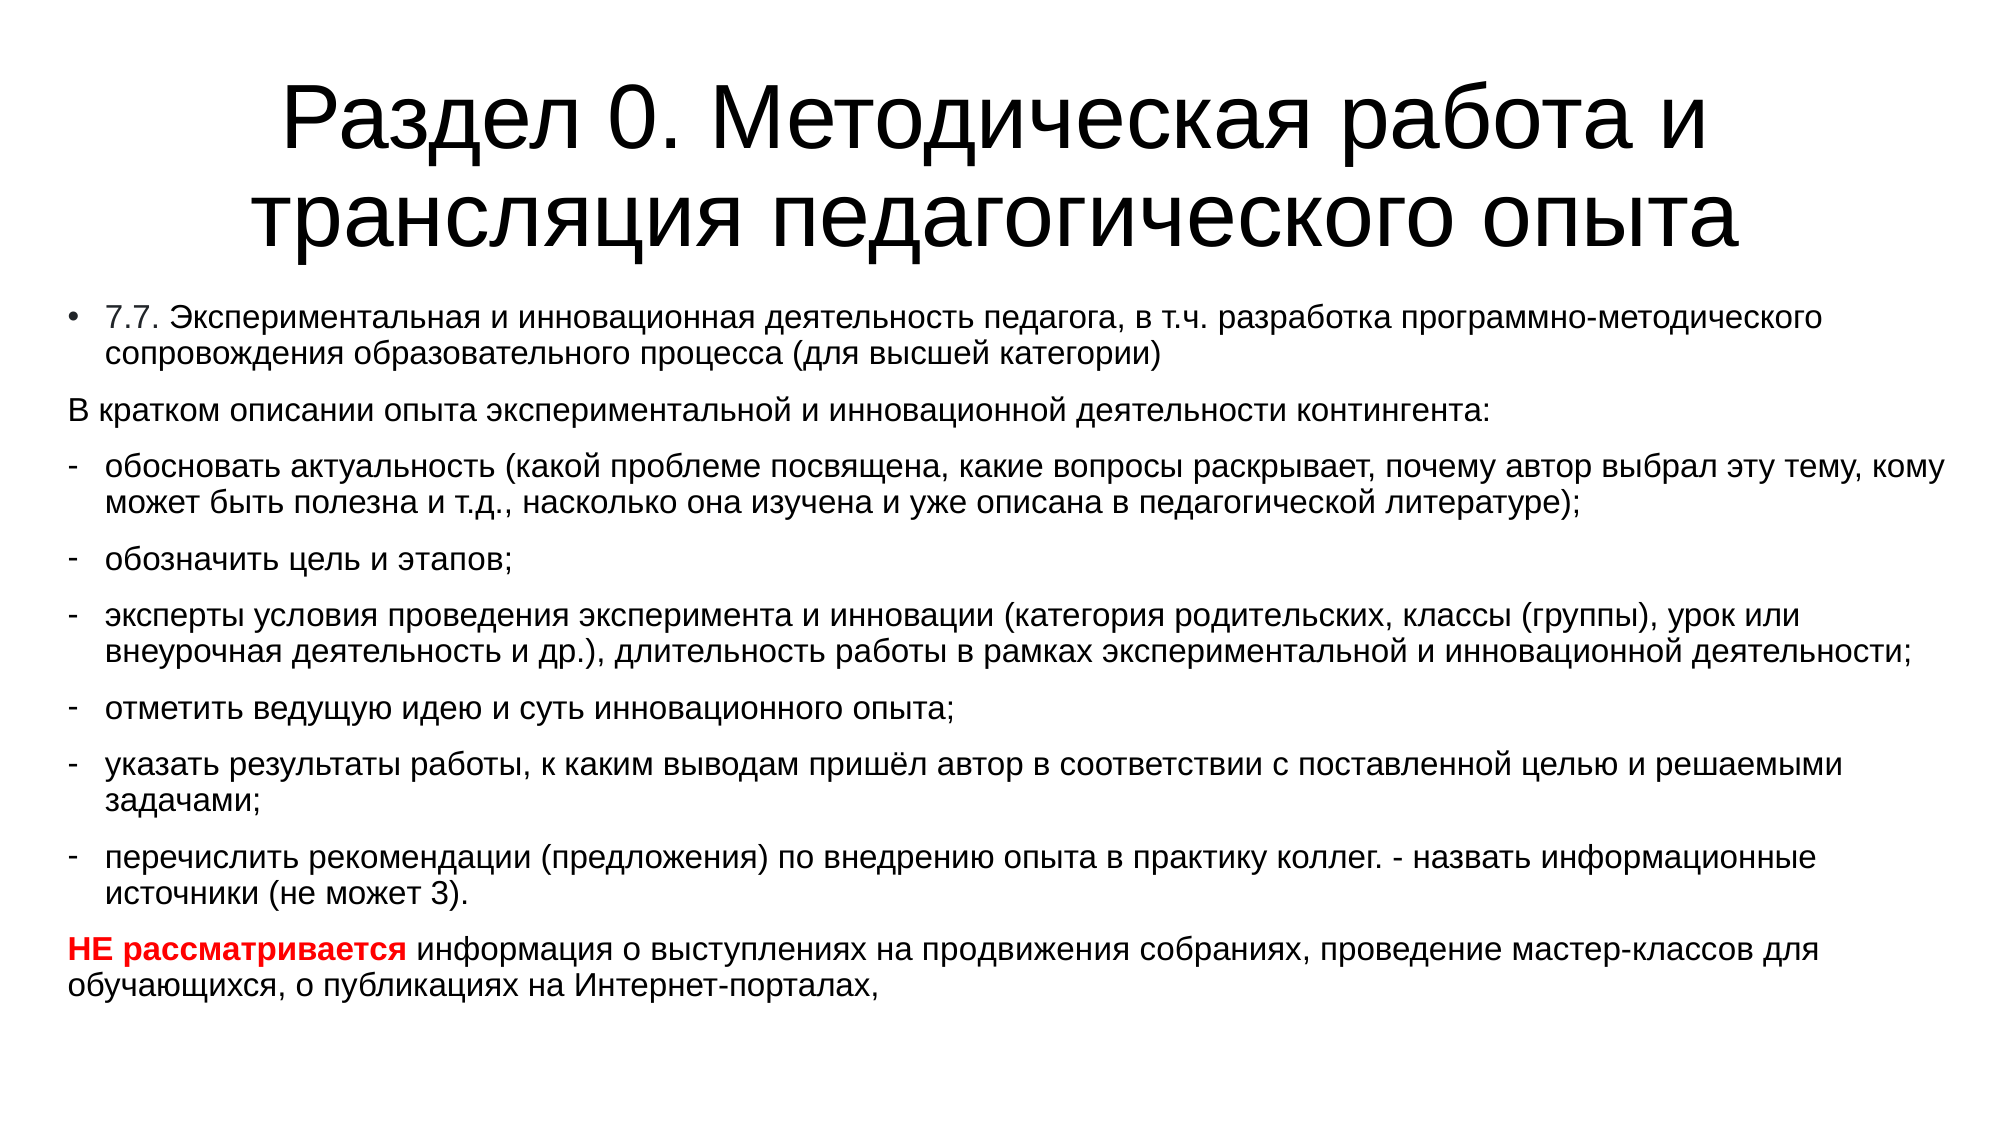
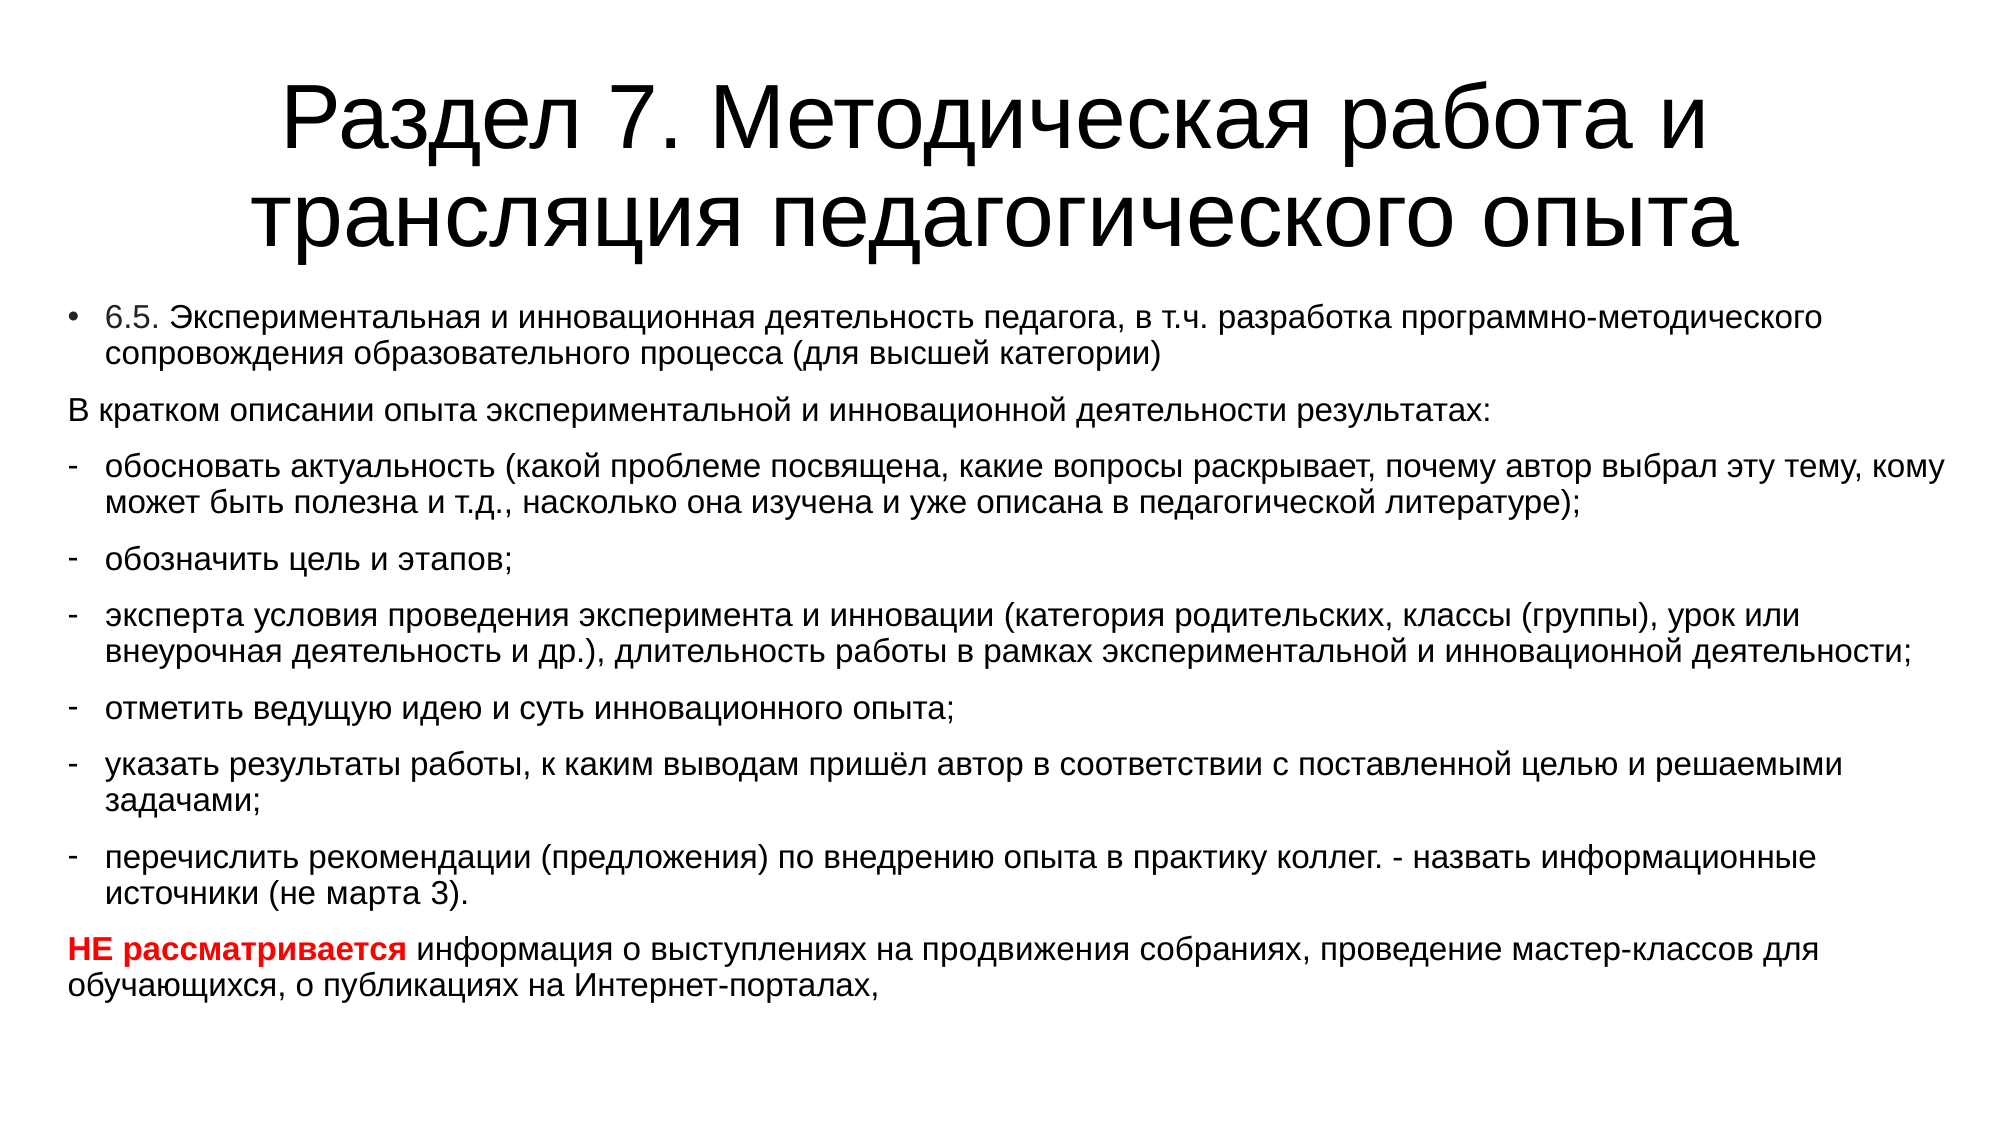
0: 0 -> 7 (646, 118)
7.7: 7.7 -> 6.5 (132, 318)
контингента: контингента -> результатах (1394, 410)
эксперты: эксперты -> эксперта (175, 616)
не может: может -> марта (373, 893)
